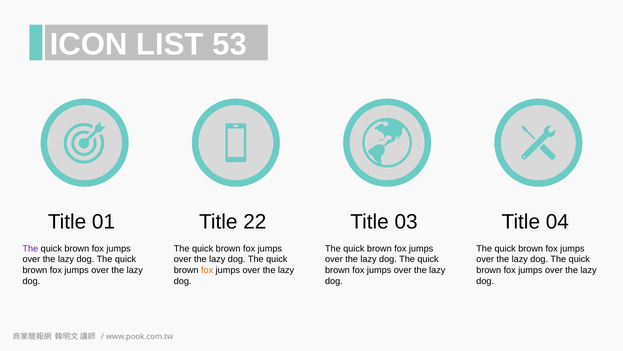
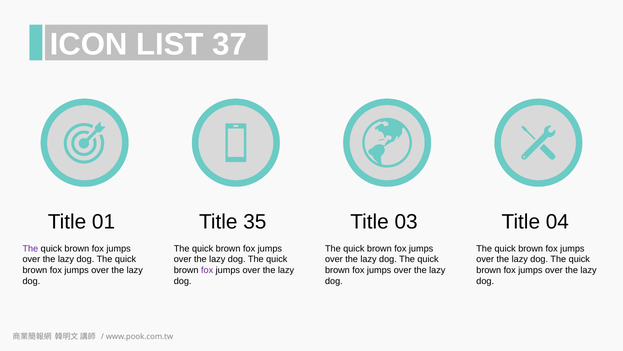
53: 53 -> 37 (230, 45)
22: 22 -> 35 (255, 221)
fox colour: orange -> purple (207, 270)
